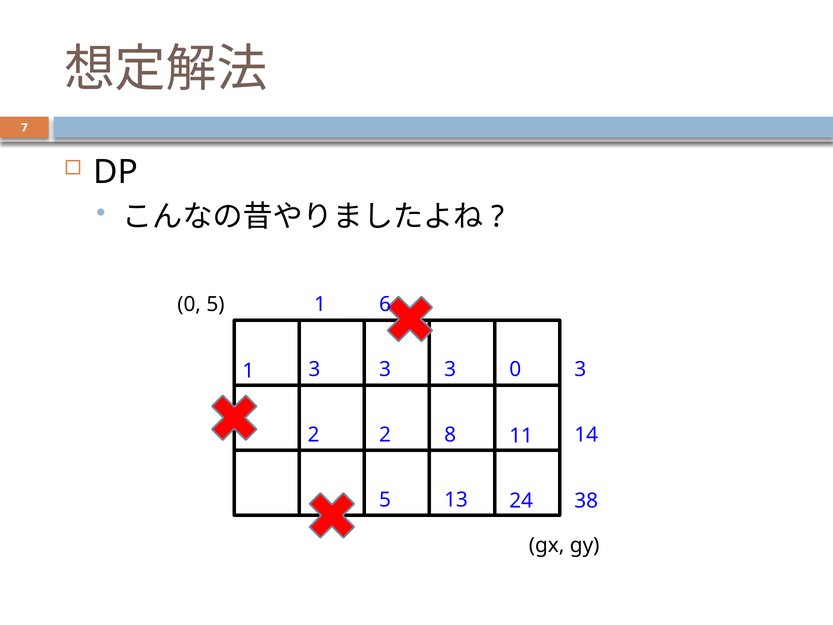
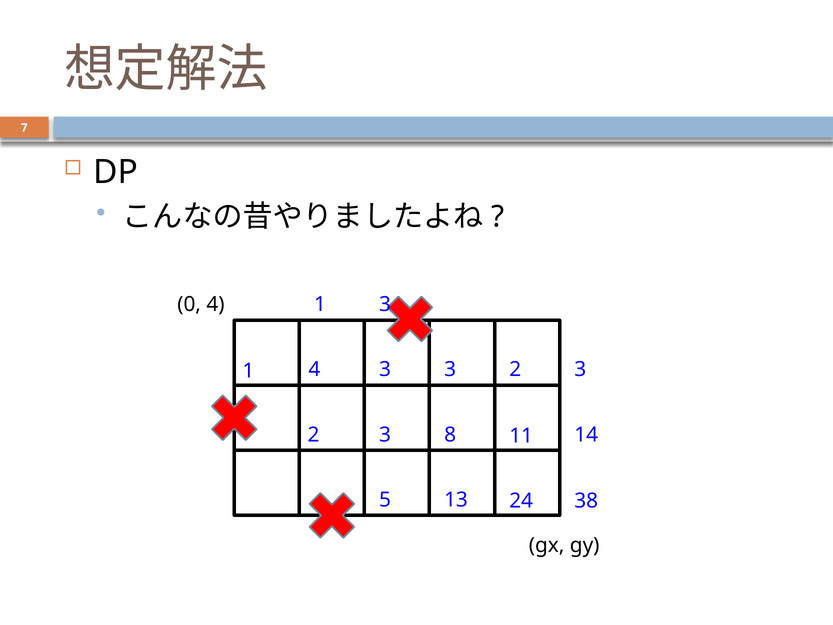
0 5: 5 -> 4 (216, 304)
1 6: 6 -> 3 (385, 304)
0: 0 -> 2 (515, 369)
1 3: 3 -> 4 (314, 369)
2 2: 2 -> 3 (385, 435)
